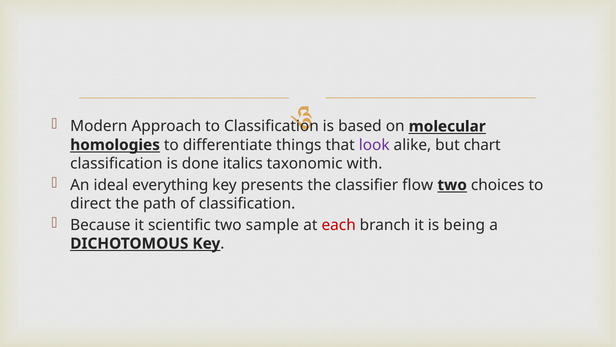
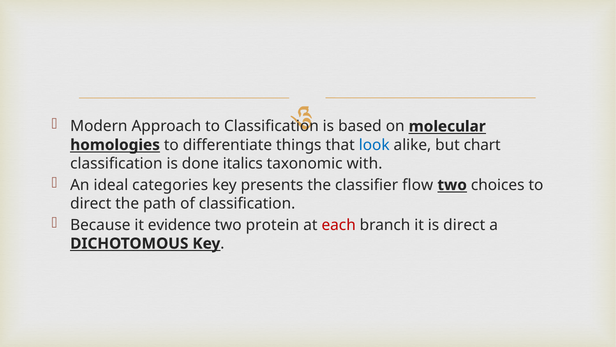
look colour: purple -> blue (374, 145)
everything: everything -> categories (170, 185)
scientific: scientific -> evidence (179, 225)
sample: sample -> protein (272, 225)
is being: being -> direct (464, 225)
